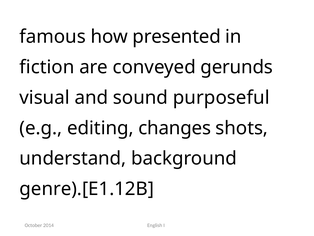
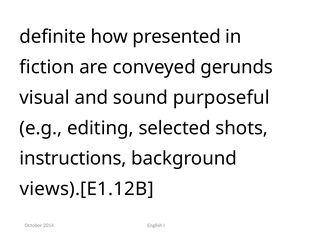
famous: famous -> definite (53, 37)
changes: changes -> selected (175, 128)
understand: understand -> instructions (73, 158)
genre).[E1.12B: genre).[E1.12B -> views).[E1.12B (87, 189)
